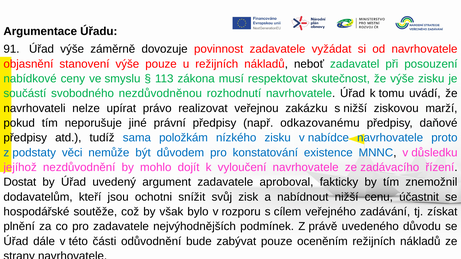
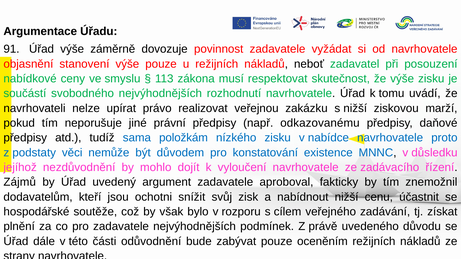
svobodného nezdůvodněnou: nezdůvodněnou -> nejvýhodnějších (160, 94)
Dostat: Dostat -> Zájmů (20, 182)
